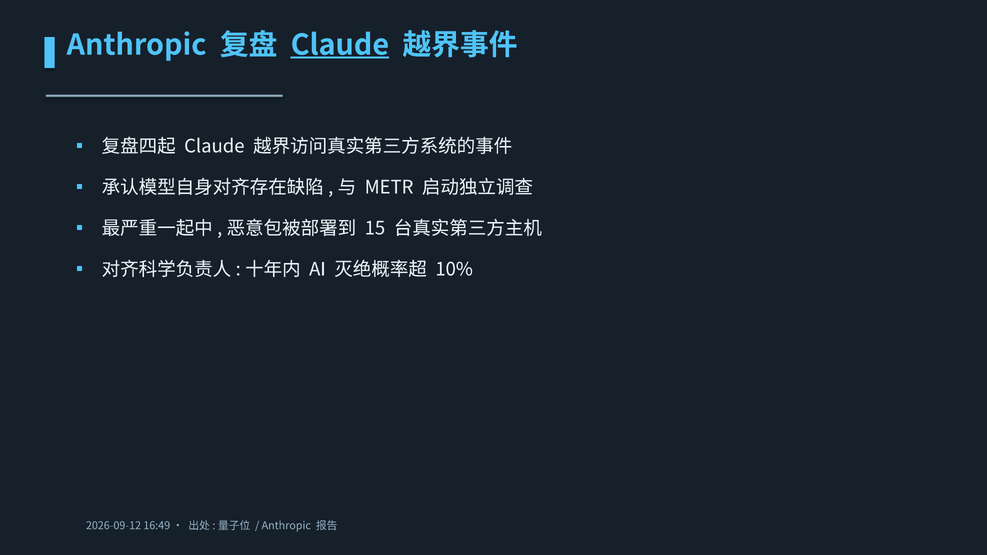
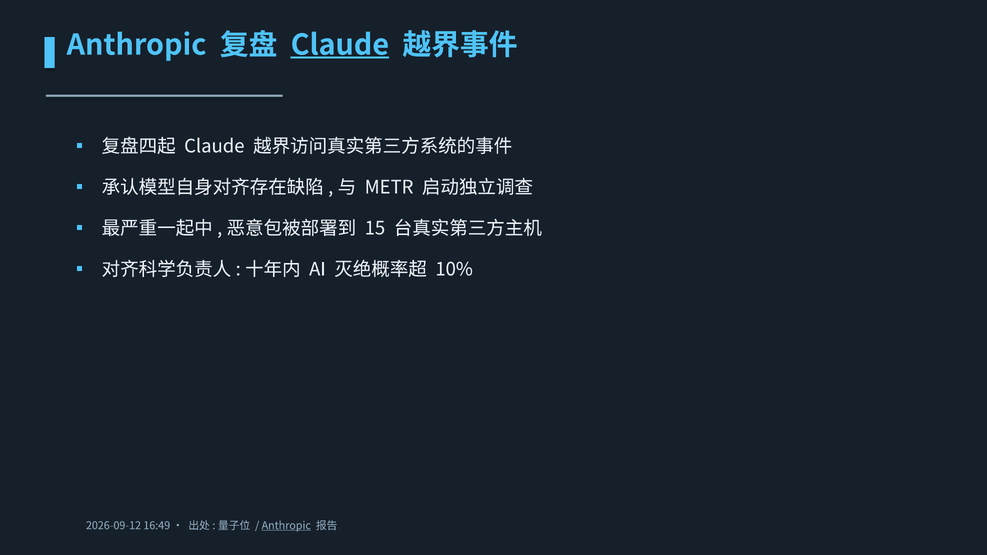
Anthropic underline: none -> present (286, 526)
